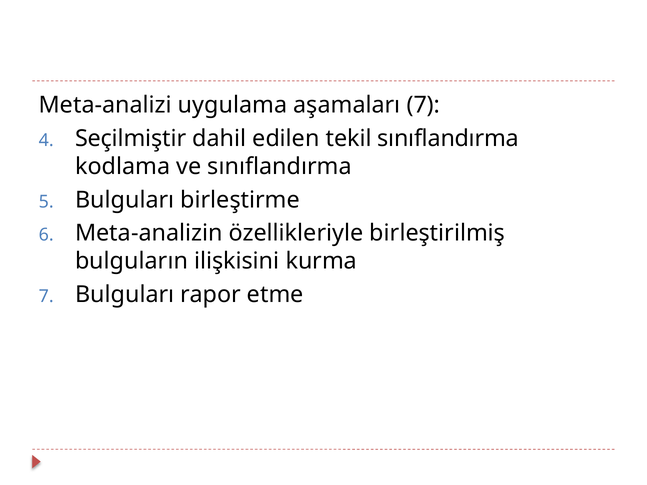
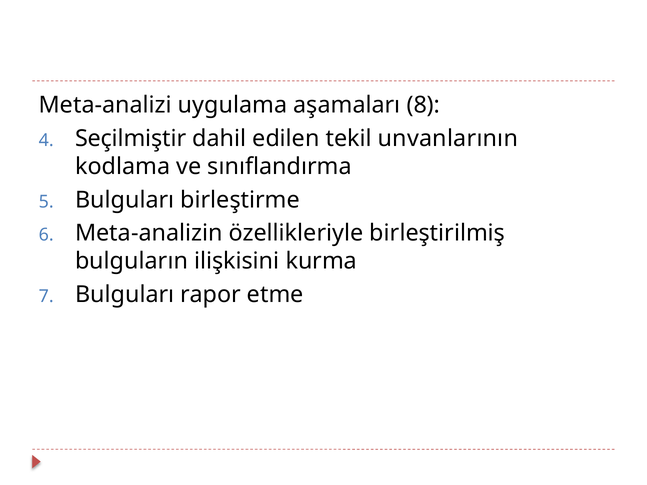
aşamaları 7: 7 -> 8 (423, 105)
tekil sınıflandırma: sınıflandırma -> unvanlarının (448, 139)
